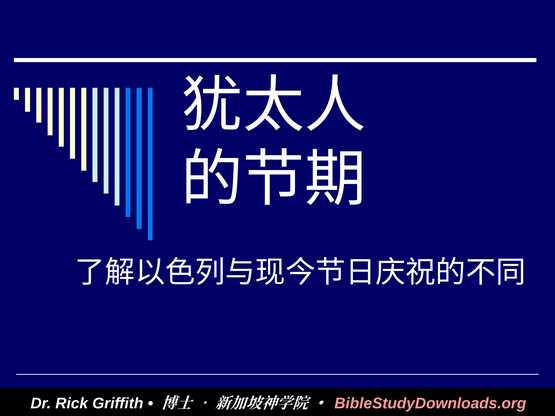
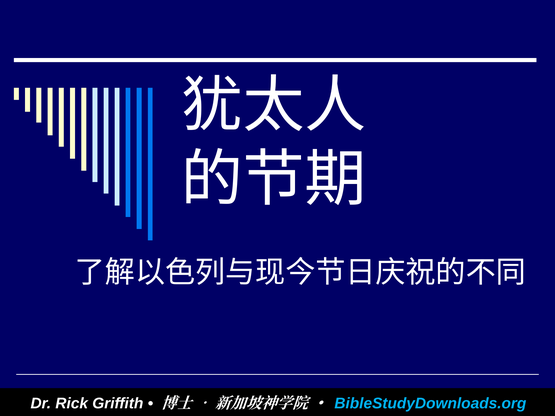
BibleStudyDownloads.org colour: pink -> light blue (430, 404)
